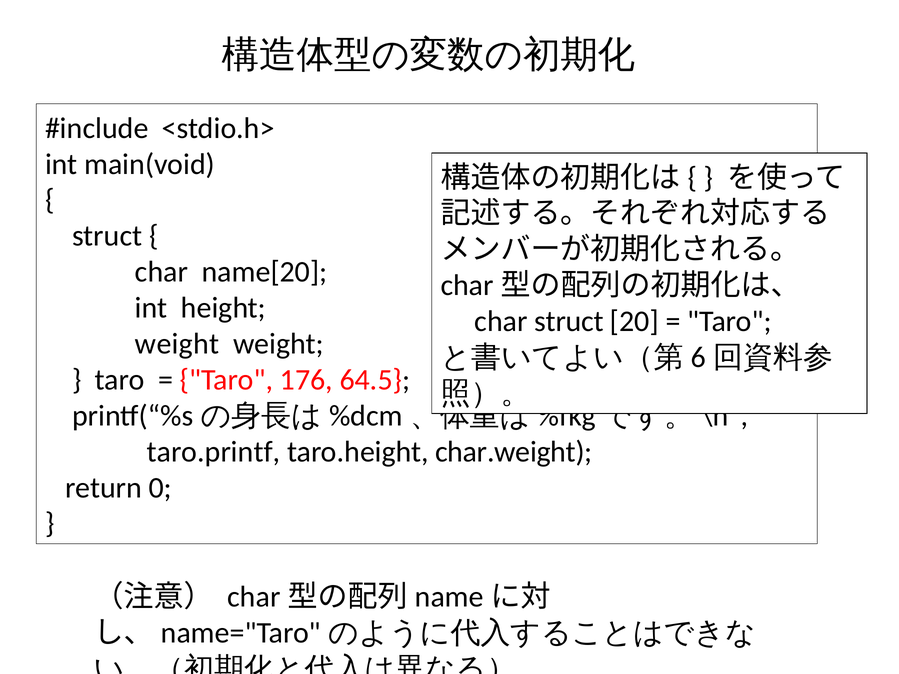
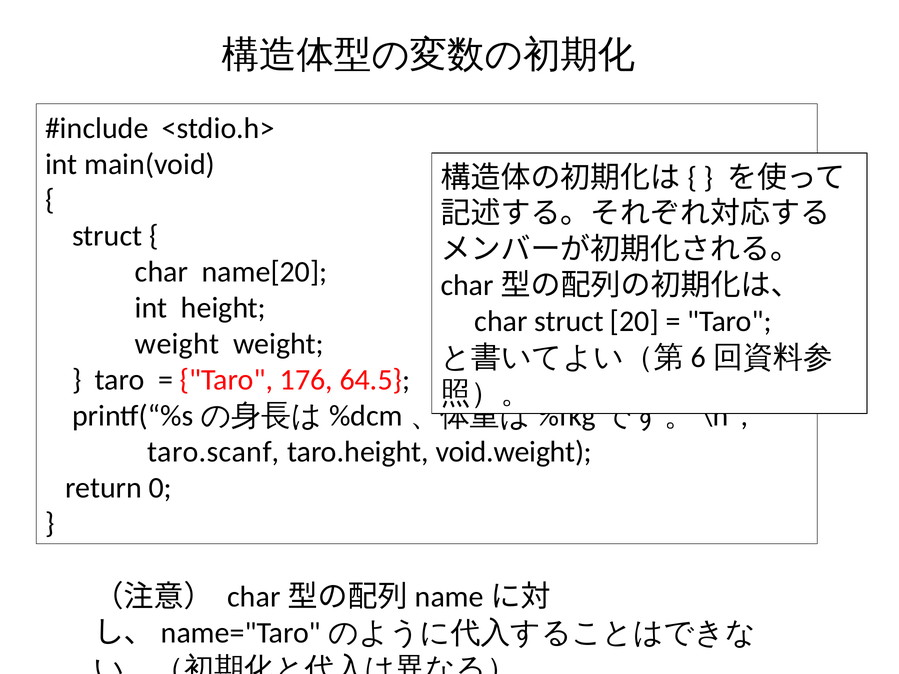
taro.printf: taro.printf -> taro.scanf (213, 452)
char.weight: char.weight -> void.weight (514, 452)
